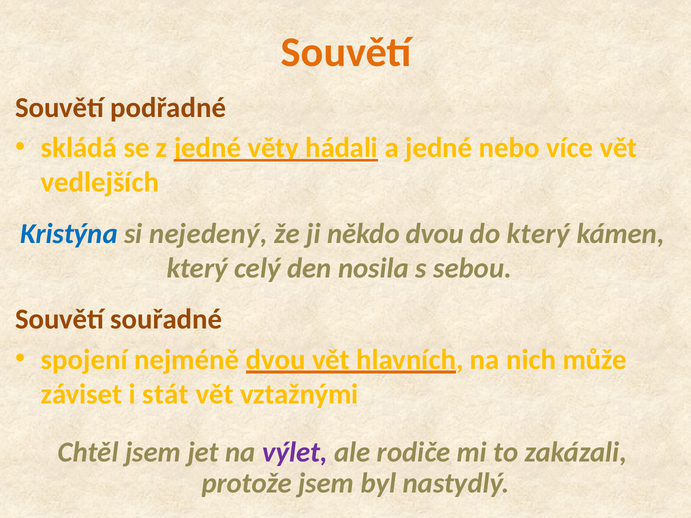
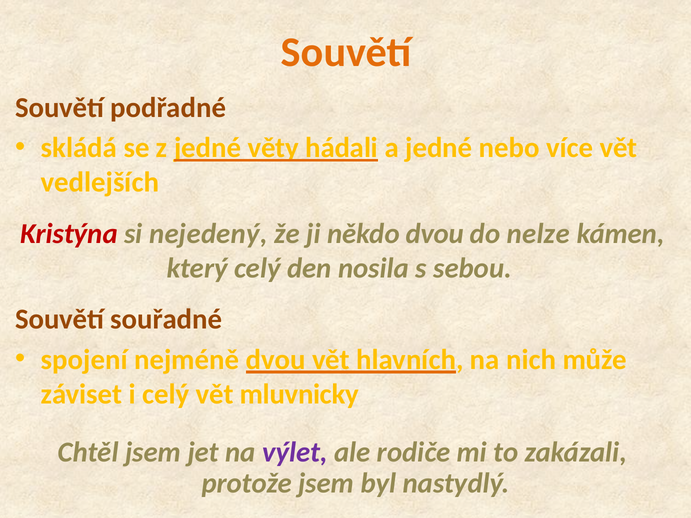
Kristýna colour: blue -> red (69, 234)
do který: který -> nelze (538, 234)
i stát: stát -> celý (166, 394)
vztažnými: vztažnými -> mluvnicky (299, 394)
